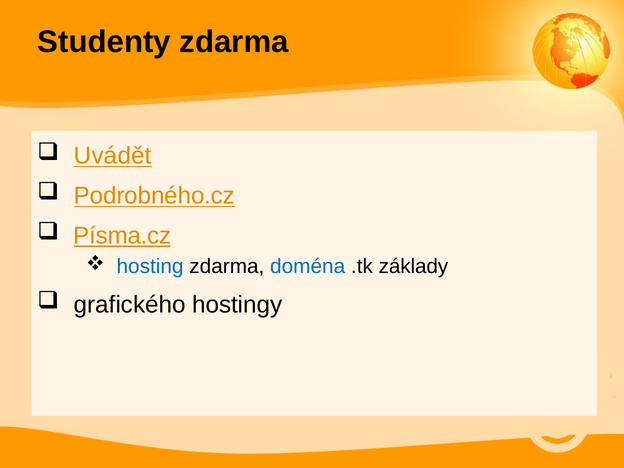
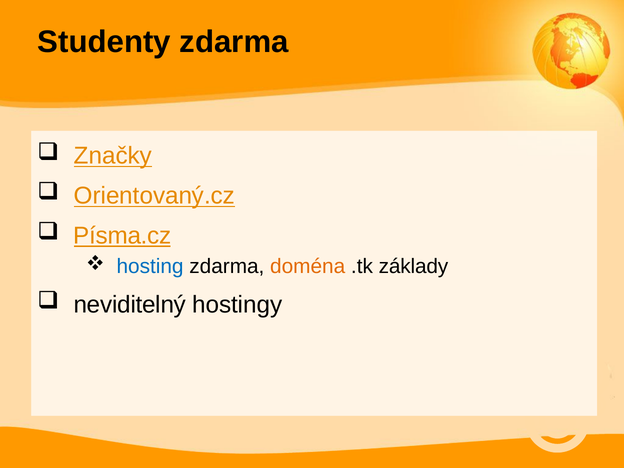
Uvádět: Uvádět -> Značky (113, 156)
Podrobného.cz: Podrobného.cz -> Orientovaný.cz (154, 196)
doména colour: blue -> orange (308, 267)
grafického: grafického -> neviditelný (130, 305)
